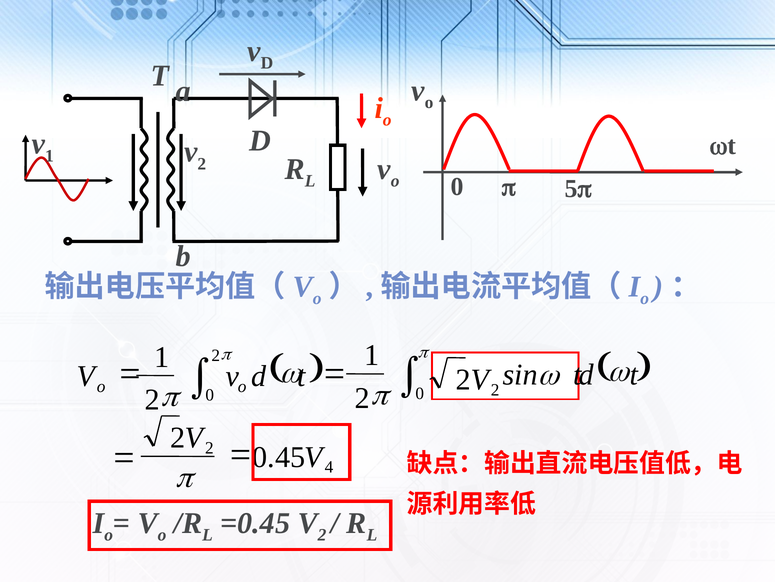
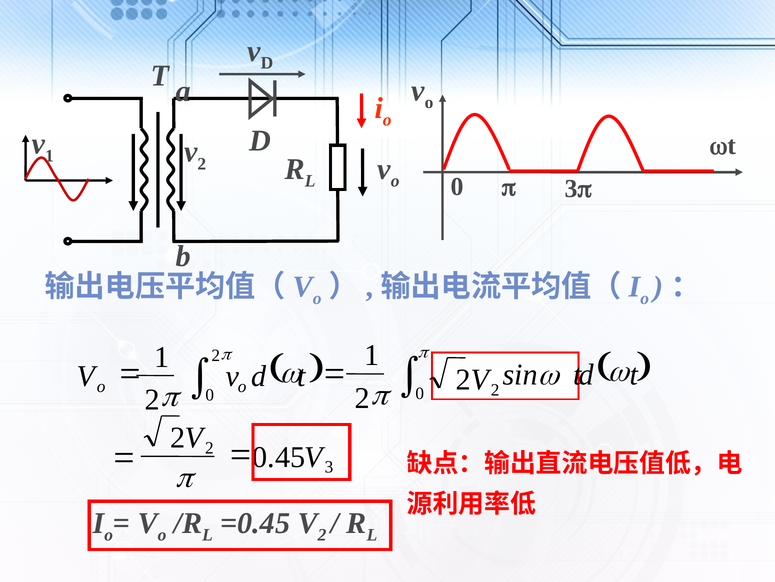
5: 5 -> 3 (571, 188)
4: 4 -> 3 (329, 466)
